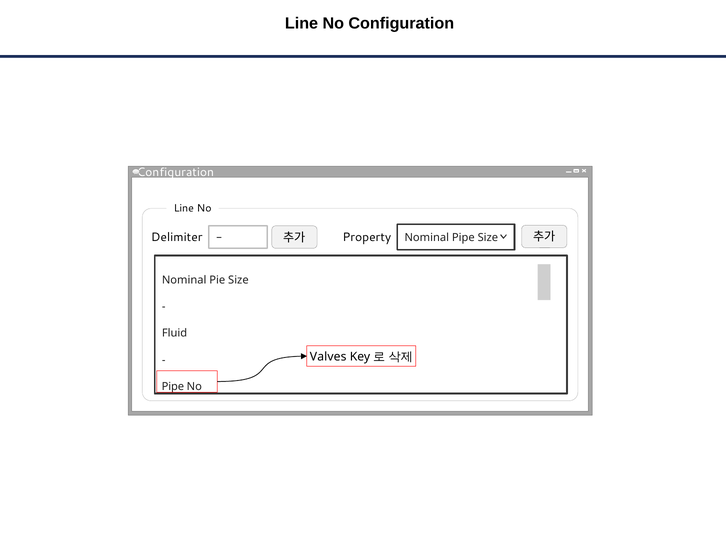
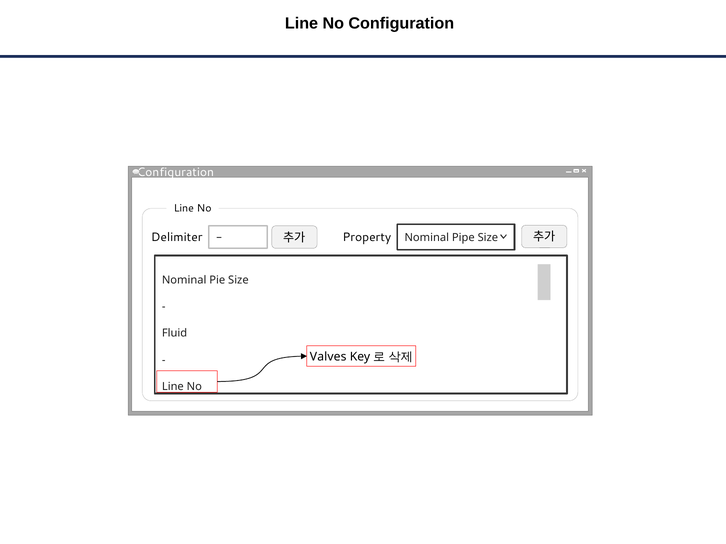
Pipe: Pipe -> Line (173, 387)
